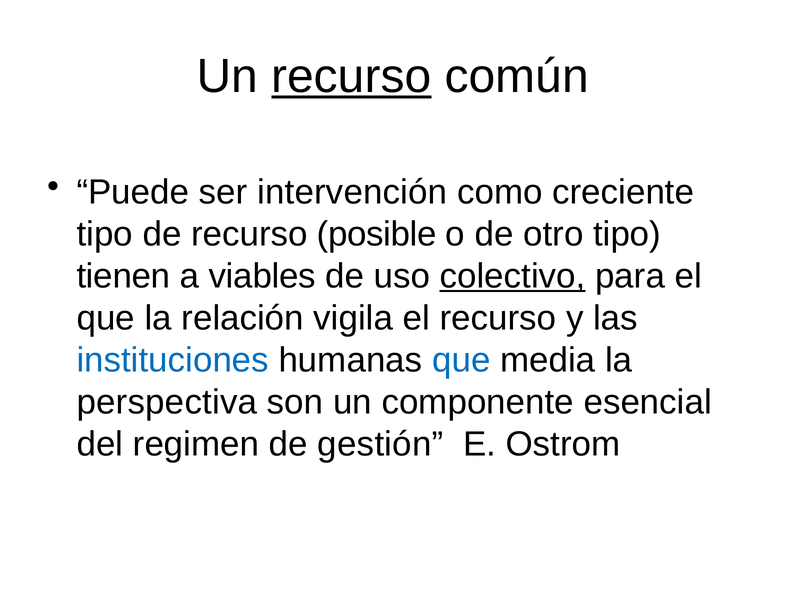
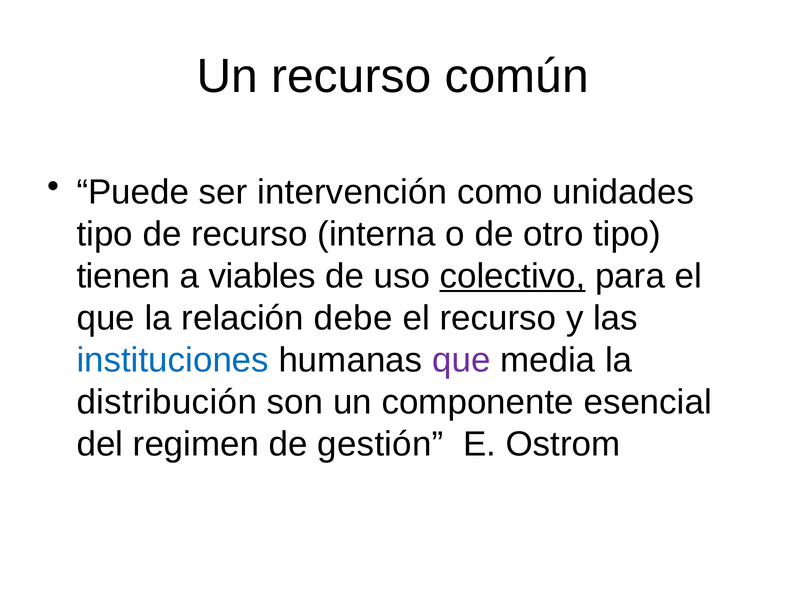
recurso underline: present -> none (351, 76)
creciente: creciente -> unidades (623, 192)
posible: posible -> interna (377, 234)
vigila: vigila -> debe (353, 318)
que colour: blue -> purple (461, 360)
perspectiva: perspectiva -> distribución (167, 402)
